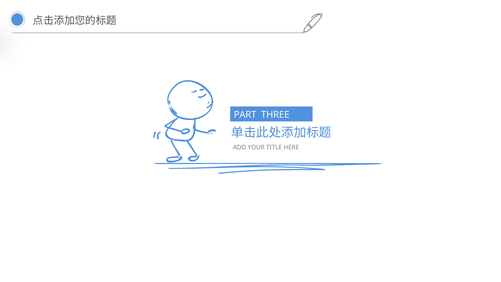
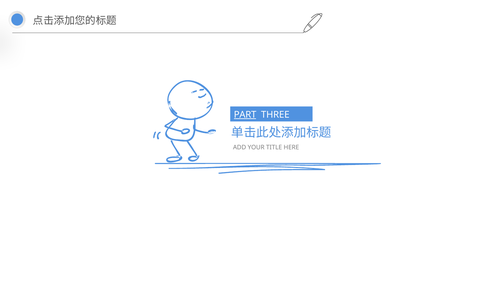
PART underline: none -> present (245, 115)
